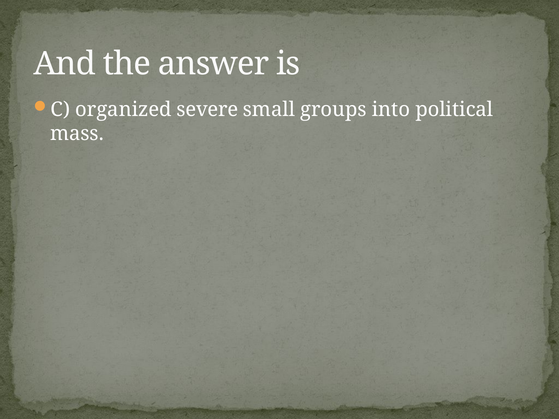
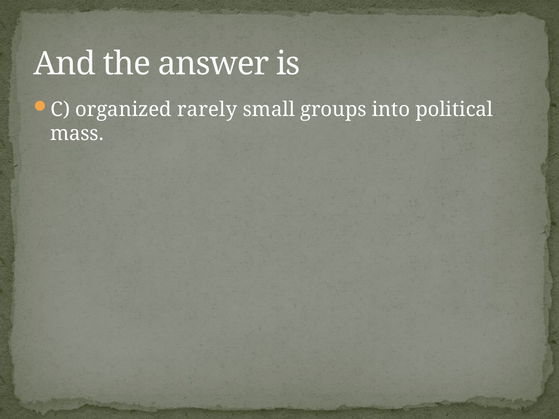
severe: severe -> rarely (207, 109)
